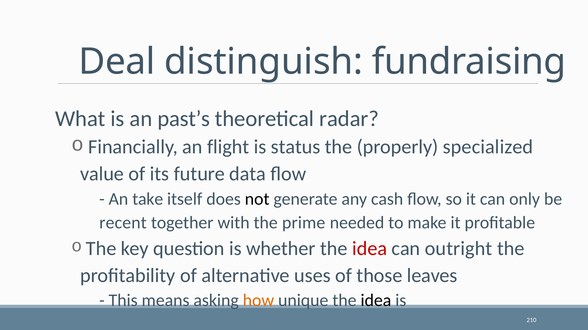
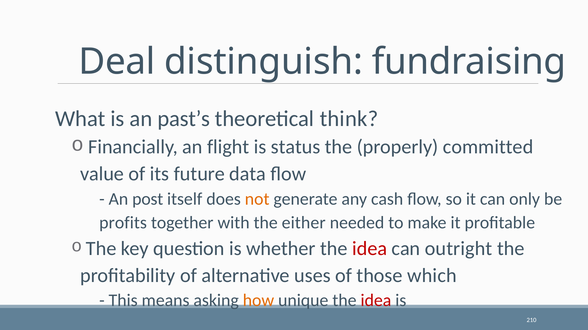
radar: radar -> think (349, 119)
specialized: specialized -> committed (488, 147)
take: take -> post (148, 199)
not colour: black -> orange (257, 199)
recent: recent -> profits (123, 223)
prime: prime -> either (304, 223)
leaves: leaves -> which (432, 276)
idea colour: black -> red (376, 301)
